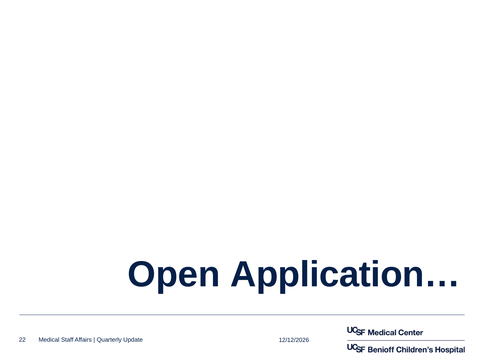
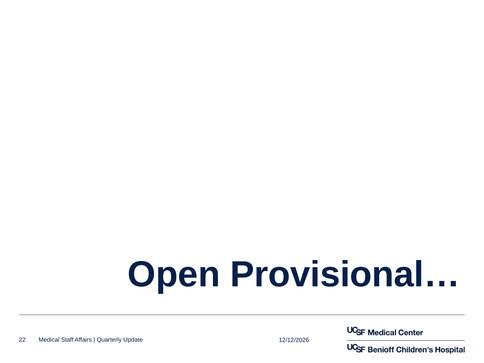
Application…: Application… -> Provisional… (345, 275)
